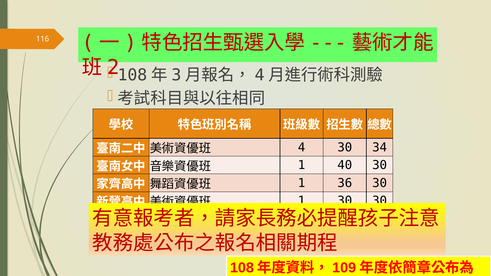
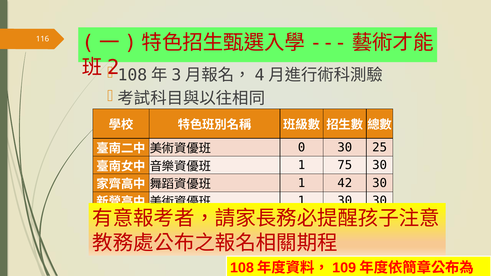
4: 4 -> 0 (302, 148)
34: 34 -> 25 (380, 148)
40: 40 -> 75 (345, 165)
36: 36 -> 42 (345, 183)
